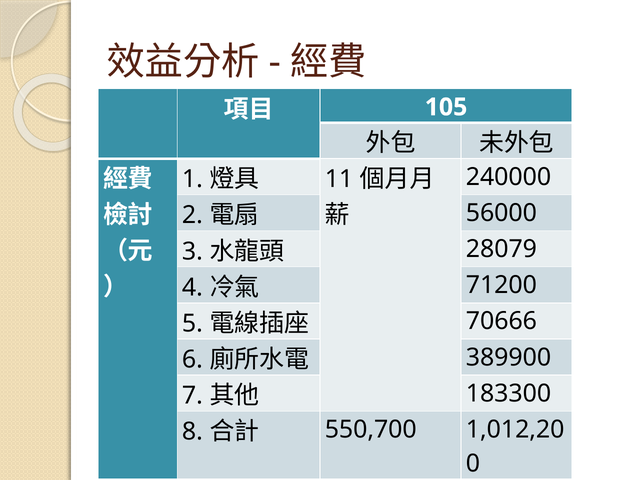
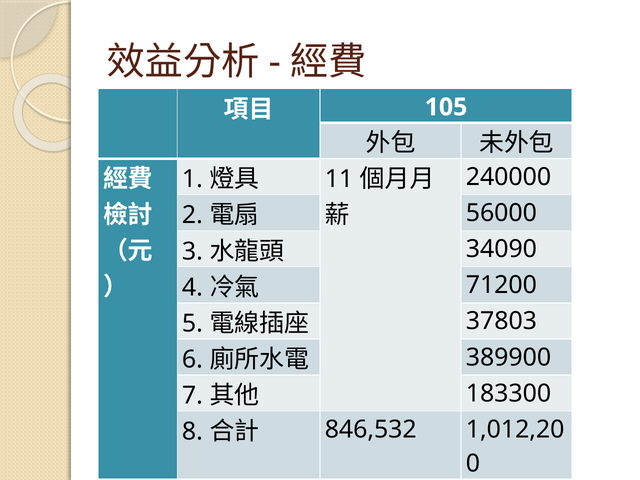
28079: 28079 -> 34090 (501, 249)
70666: 70666 -> 37803 (501, 321)
550,700: 550,700 -> 846,532 (371, 430)
